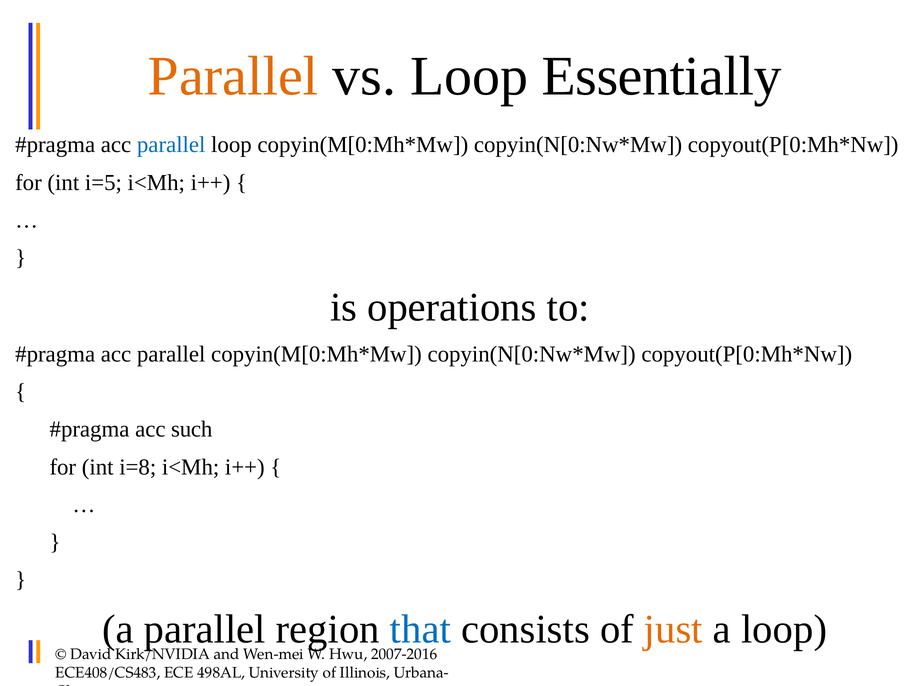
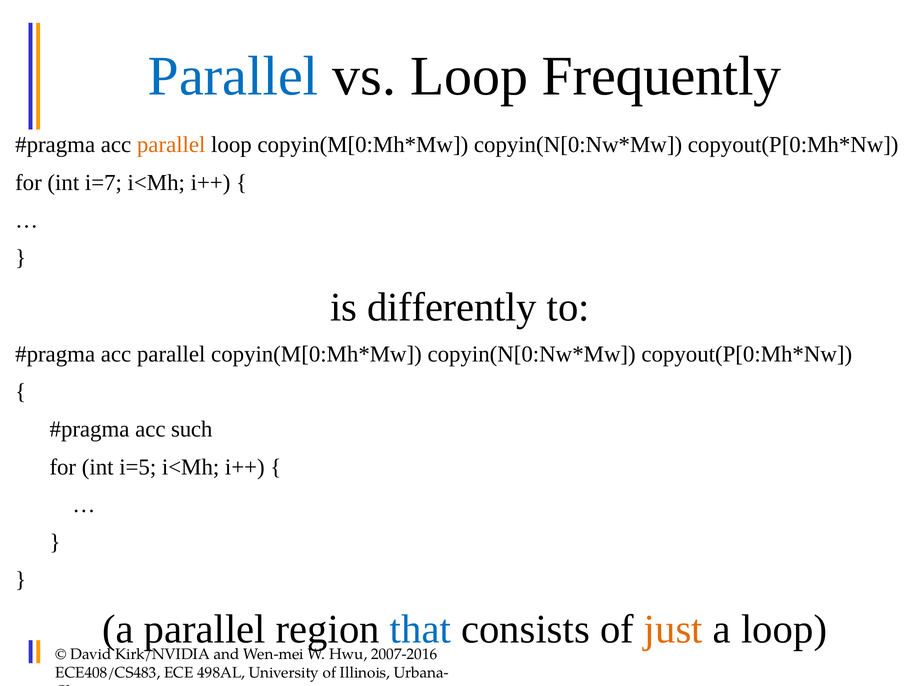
Parallel colour: orange -> blue (233, 76)
Essentially: Essentially -> Frequently (662, 76)
parallel colour: blue -> orange (171, 145)
i=5: i=5 -> i=7 (103, 183)
operations: operations -> differently (452, 307)
i=8: i=8 -> i=5 (138, 467)
